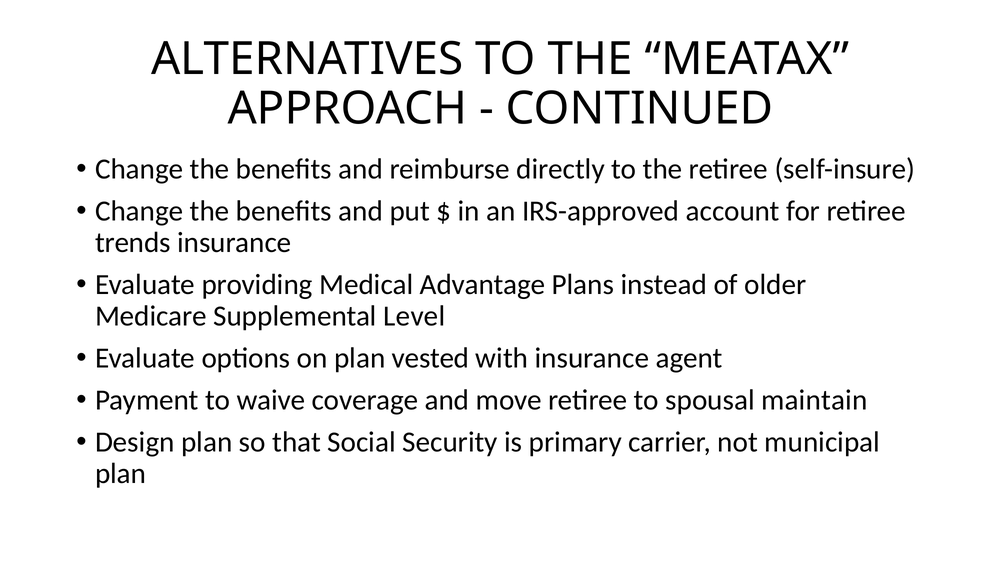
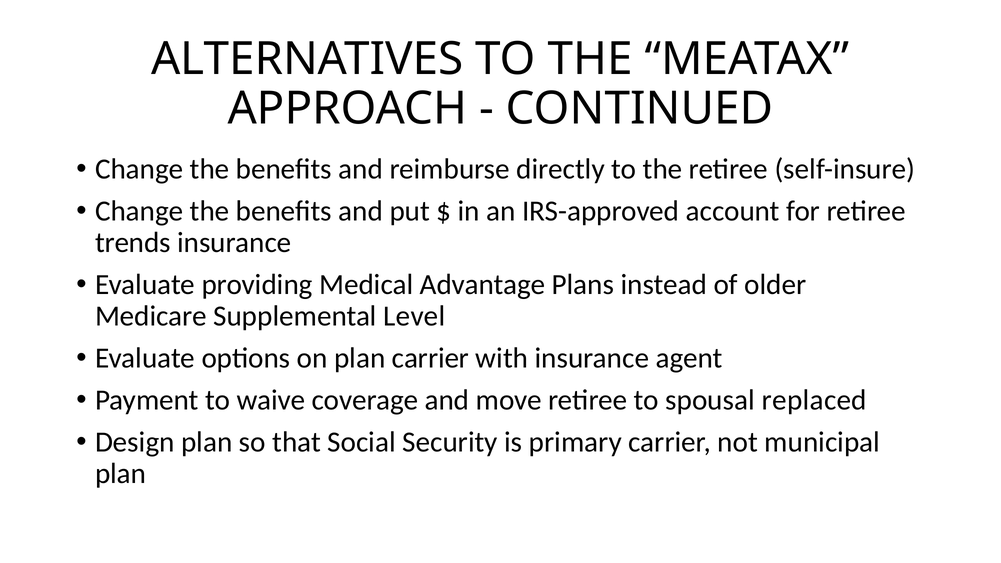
plan vested: vested -> carrier (431, 358)
maintain: maintain -> replaced (814, 400)
